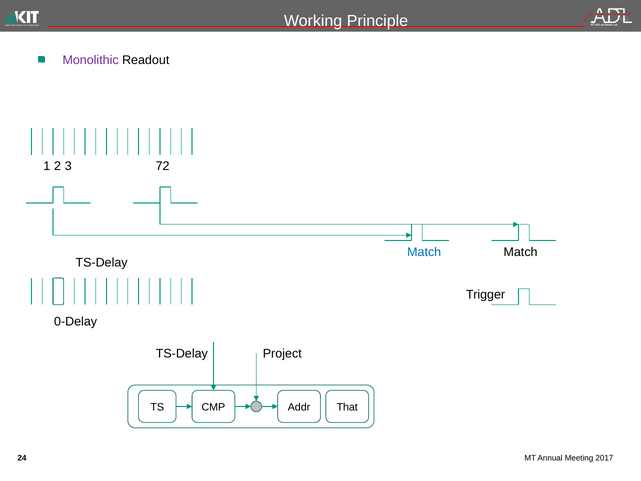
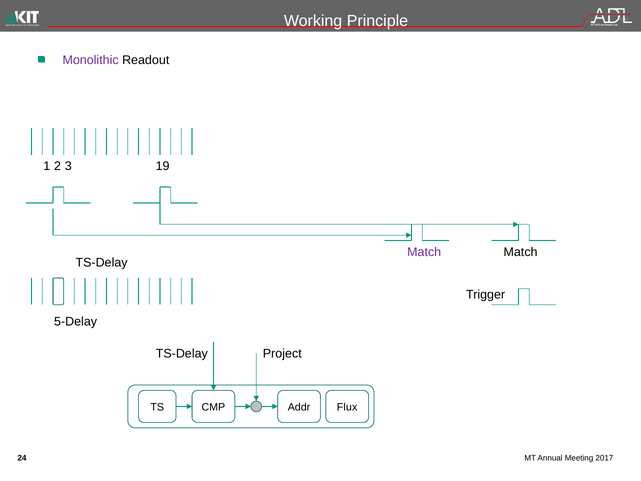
72: 72 -> 19 (163, 166)
Match colour: blue -> purple (424, 252)
0-Delay: 0-Delay -> 5-Delay (76, 321)
That: That -> Flux (347, 407)
